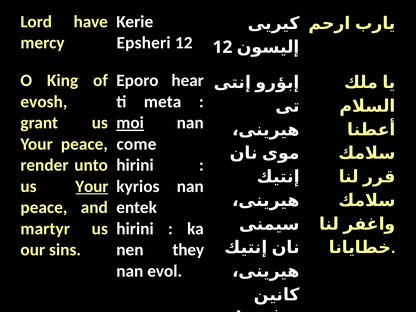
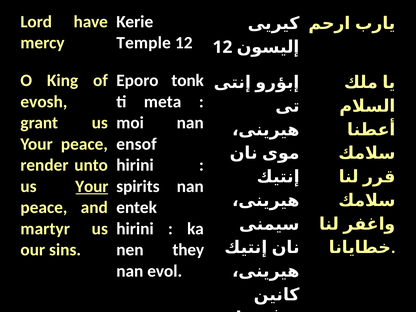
Epsheri: Epsheri -> Temple (144, 43)
hear: hear -> tonk (188, 81)
moi underline: present -> none (130, 123)
come: come -> ensof (137, 144)
kyrios: kyrios -> spirits (138, 186)
